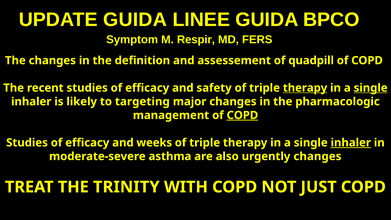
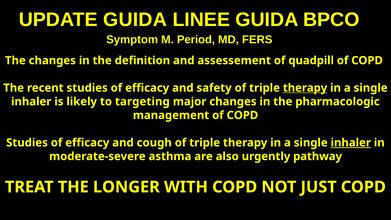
Respir: Respir -> Period (196, 40)
single underline: present -> none (371, 88)
COPD underline: present -> none (242, 115)
weeks: weeks -> cough (154, 143)
urgently changes: changes -> pathway (318, 156)
TRINITY: TRINITY -> LONGER (126, 187)
